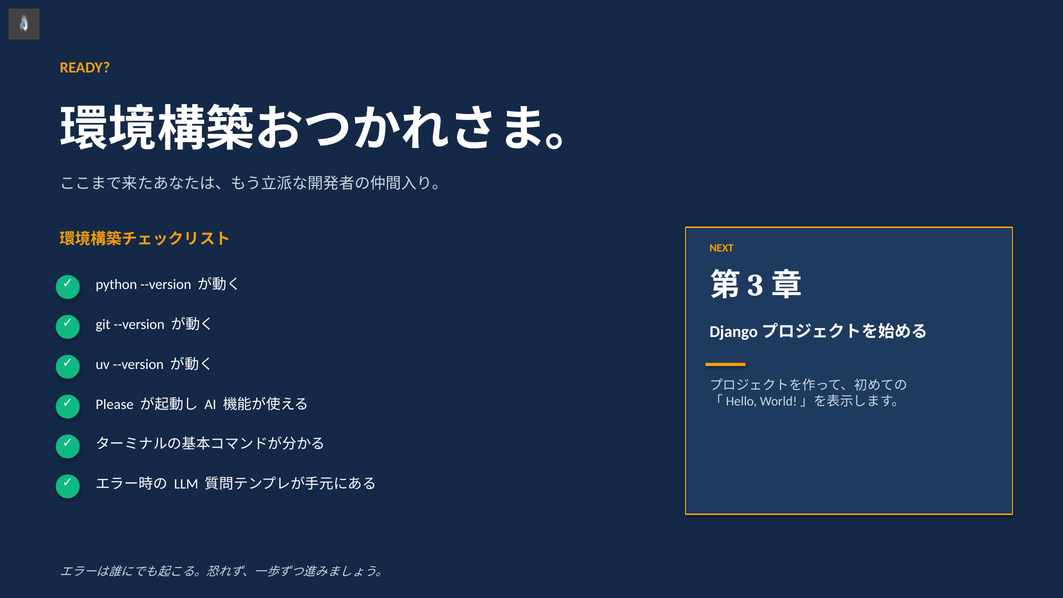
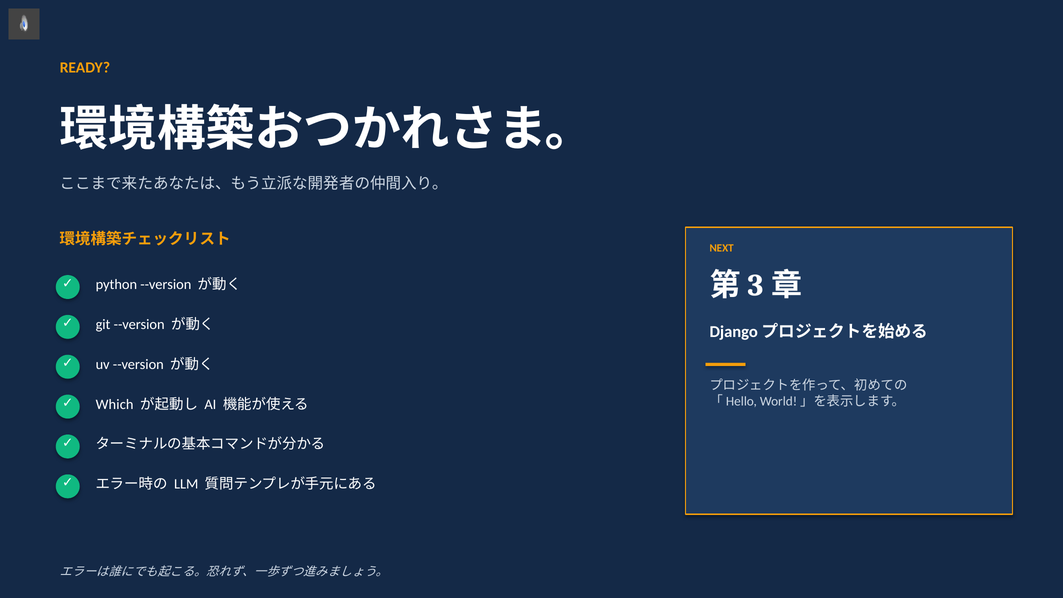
Please: Please -> Which (115, 404)
